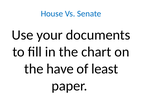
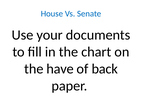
least: least -> back (105, 69)
